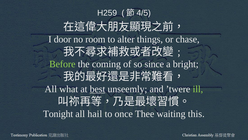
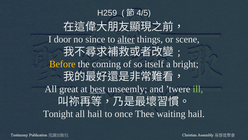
room: room -> since (95, 39)
alter underline: none -> present (126, 39)
chase: chase -> scene (188, 39)
Before colour: light green -> yellow (62, 64)
since: since -> itself (154, 64)
what: what -> great (69, 89)
waiting this: this -> hail (196, 114)
